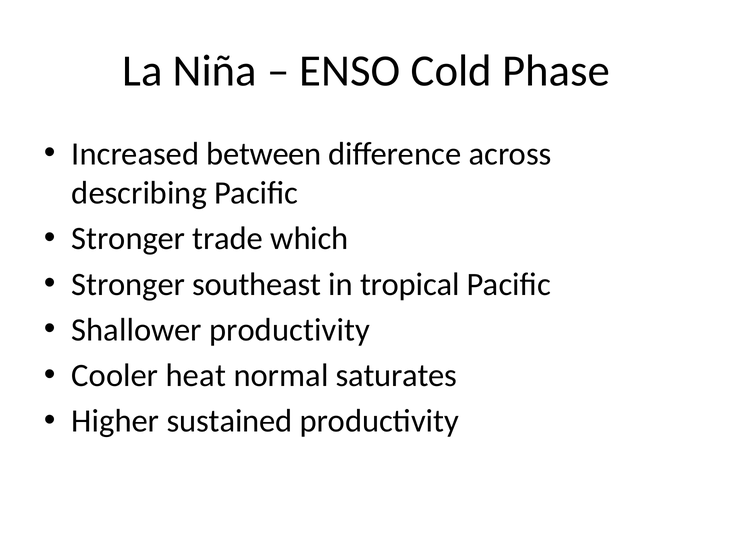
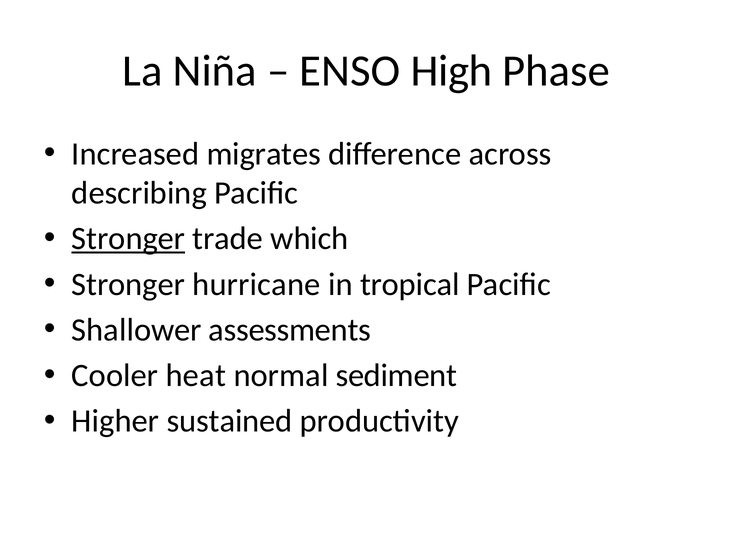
Cold: Cold -> High (451, 71)
between: between -> migrates (264, 154)
Stronger underline: none -> present (128, 238)
southeast: southeast -> hurricane (257, 284)
Shallower productivity: productivity -> assessments (290, 330)
saturates: saturates -> sediment (396, 375)
